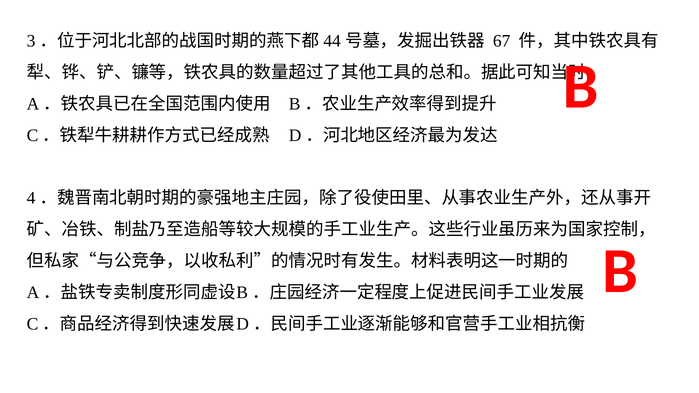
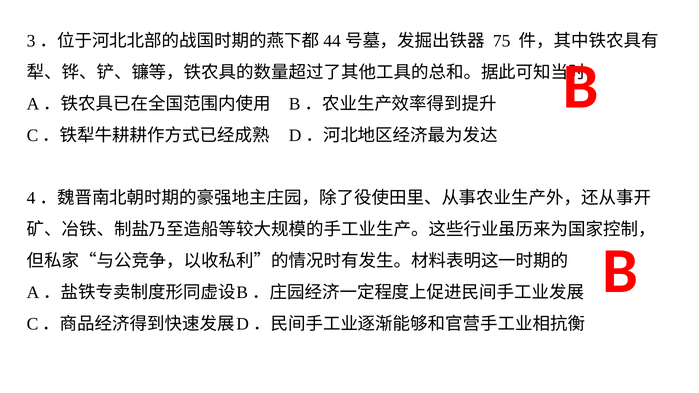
67: 67 -> 75 (502, 41)
